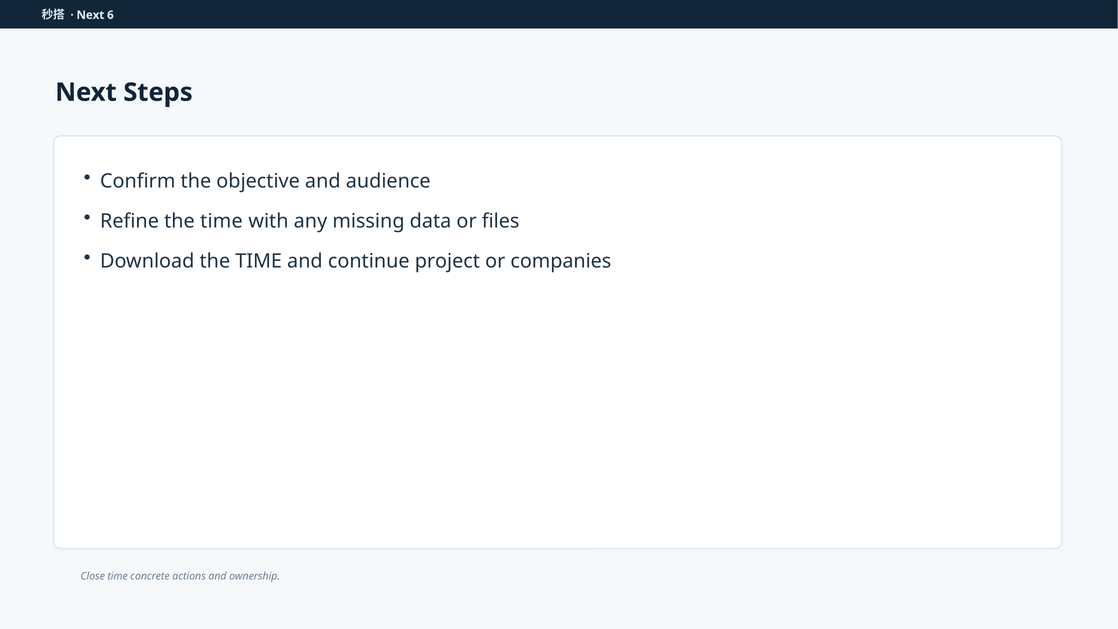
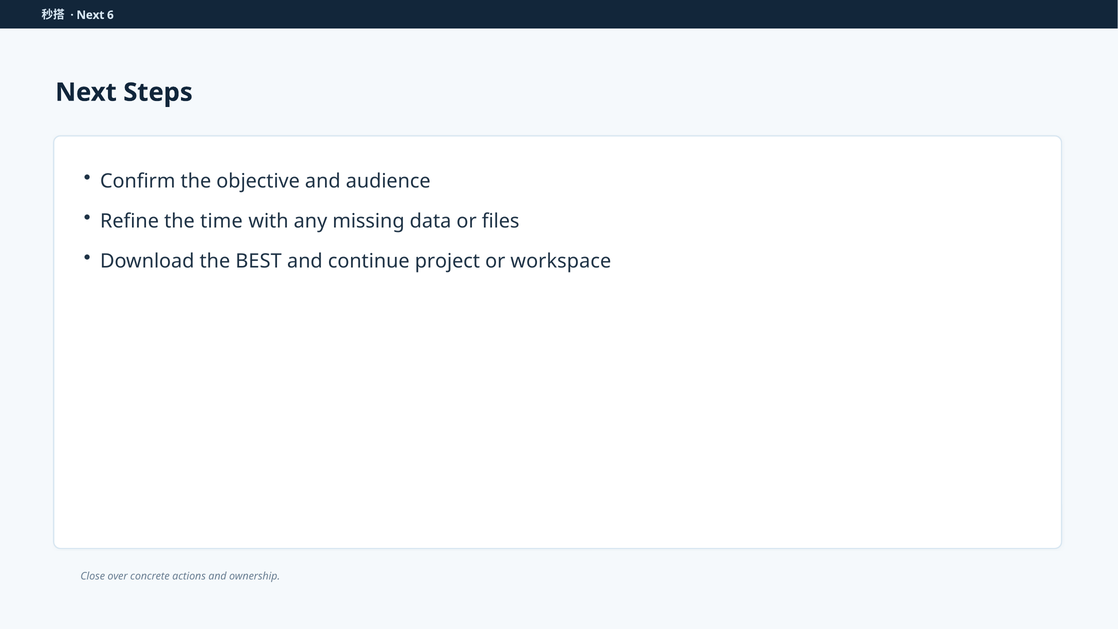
Download the TIME: TIME -> BEST (259, 261)
companies: companies -> workspace (561, 261)
Close time: time -> over (118, 576)
